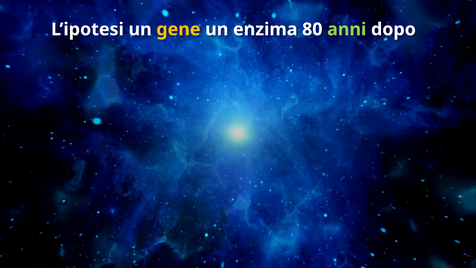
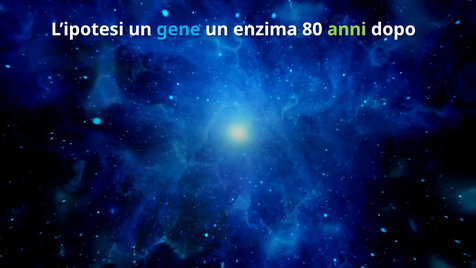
gene colour: yellow -> light blue (178, 29)
